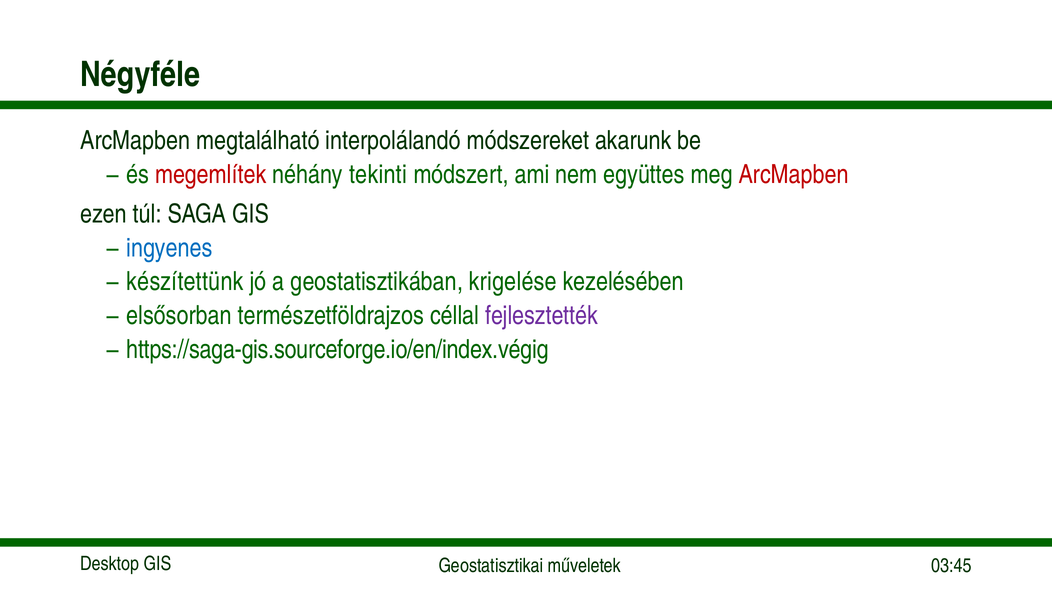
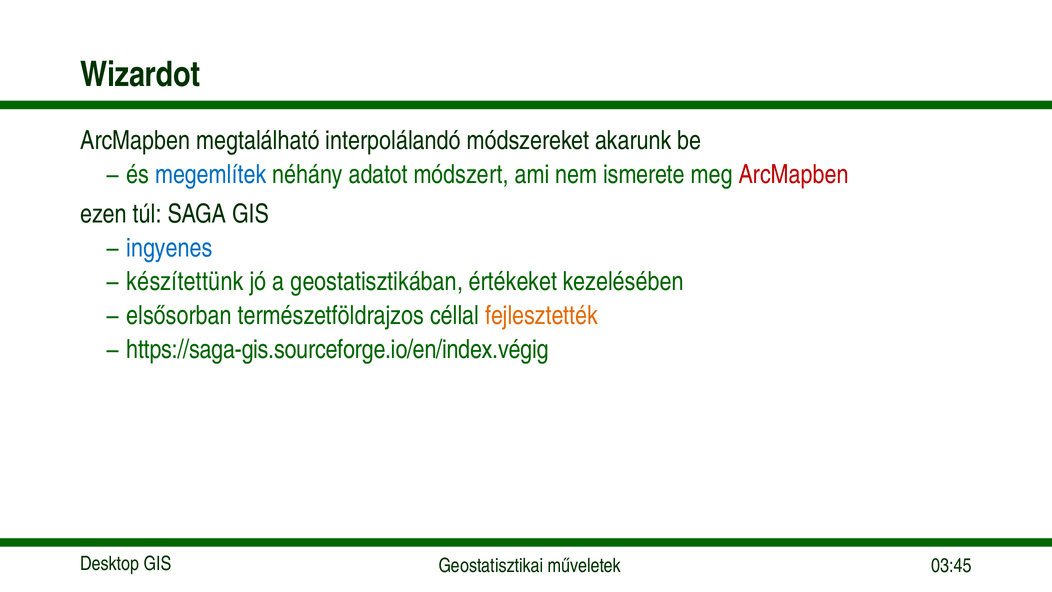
Négyféle: Négyféle -> Wizardot (140, 75)
megemlítek colour: red -> blue (211, 175)
tekinti: tekinti -> adatot (378, 175)
együttes: együttes -> ismerete (644, 175)
krigelése: krigelése -> értékeket (513, 282)
fejlesztették colour: purple -> orange (542, 316)
